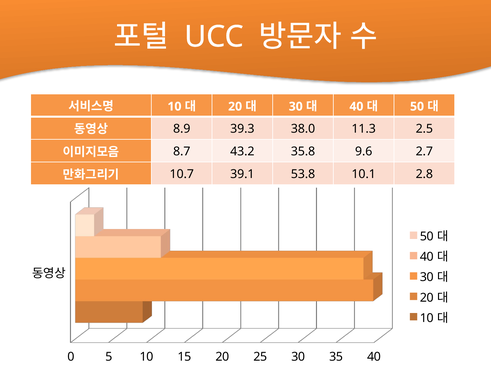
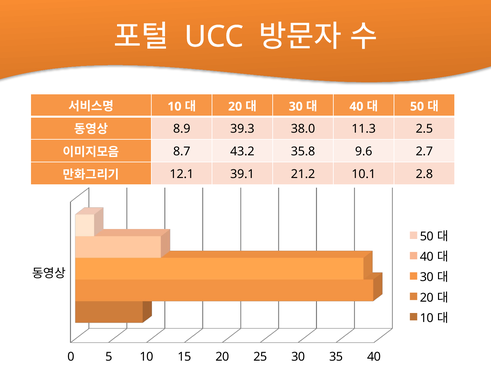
10.7: 10.7 -> 12.1 (182, 174)
53.8: 53.8 -> 21.2 (303, 174)
